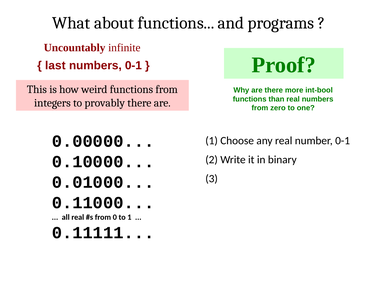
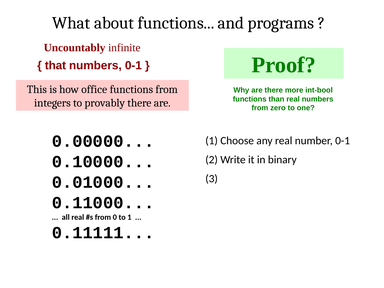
last: last -> that (55, 66)
weird: weird -> office (94, 89)
